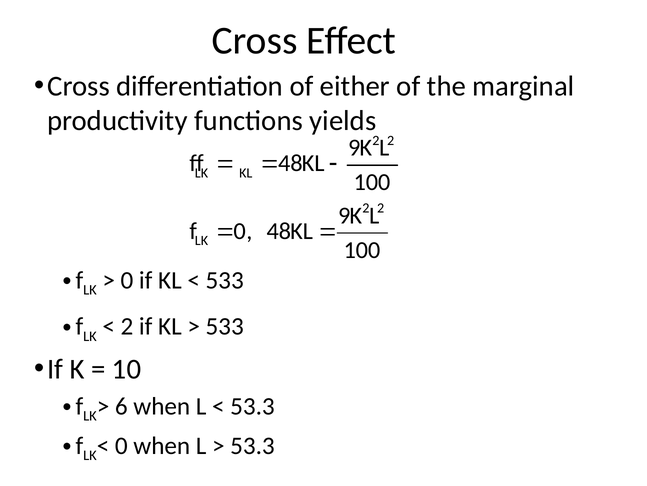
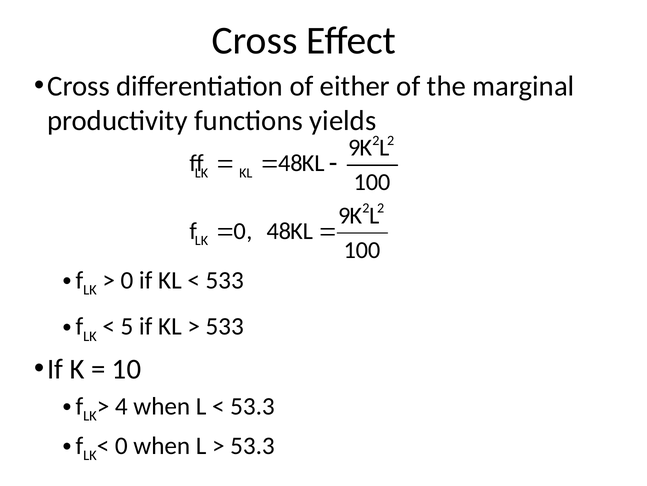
2: 2 -> 5 (127, 326)
6: 6 -> 4 (121, 406)
